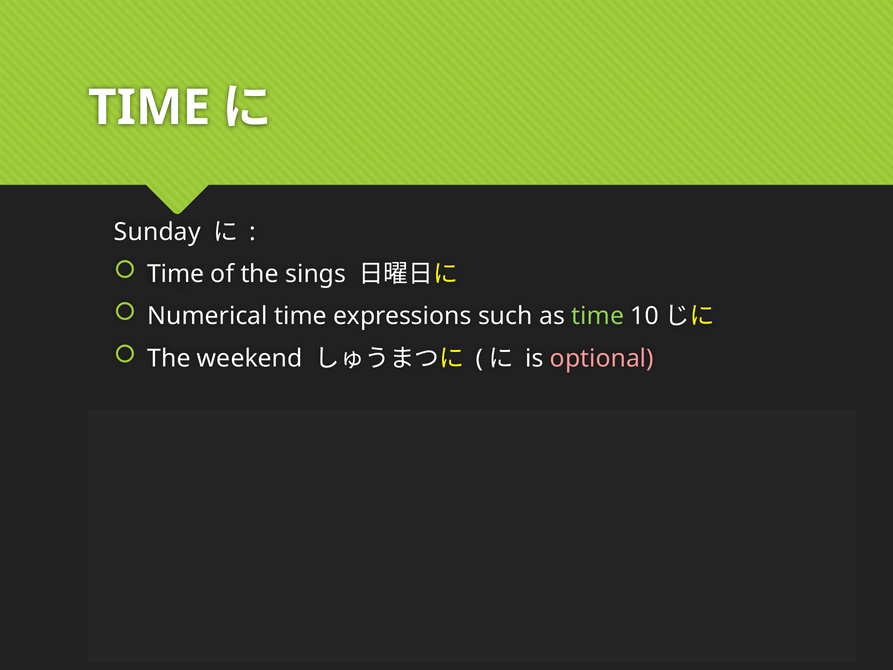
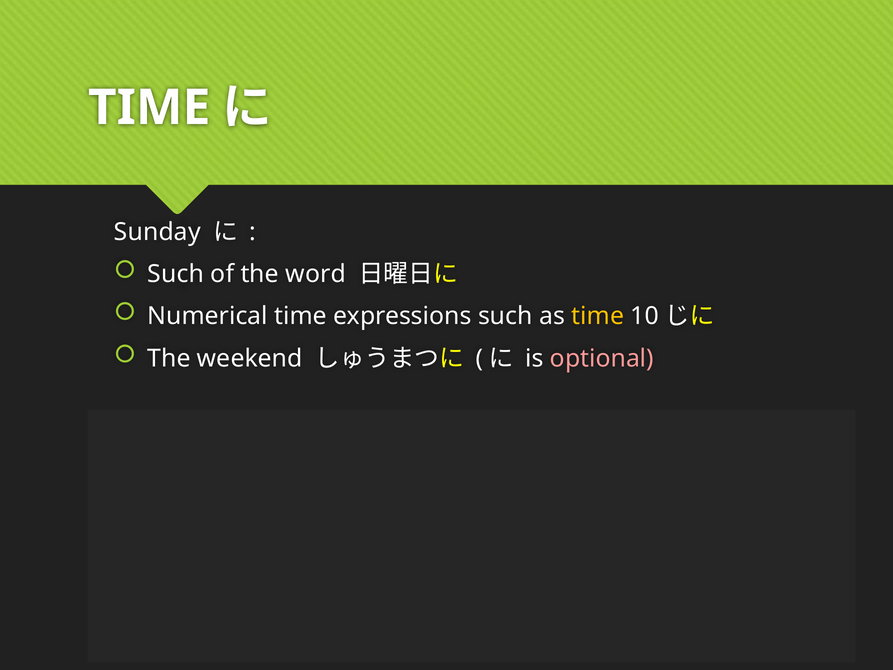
Time: Time -> Such (176, 274)
of the sings: sings -> word (316, 274)
time colour: light green -> yellow (598, 316)
